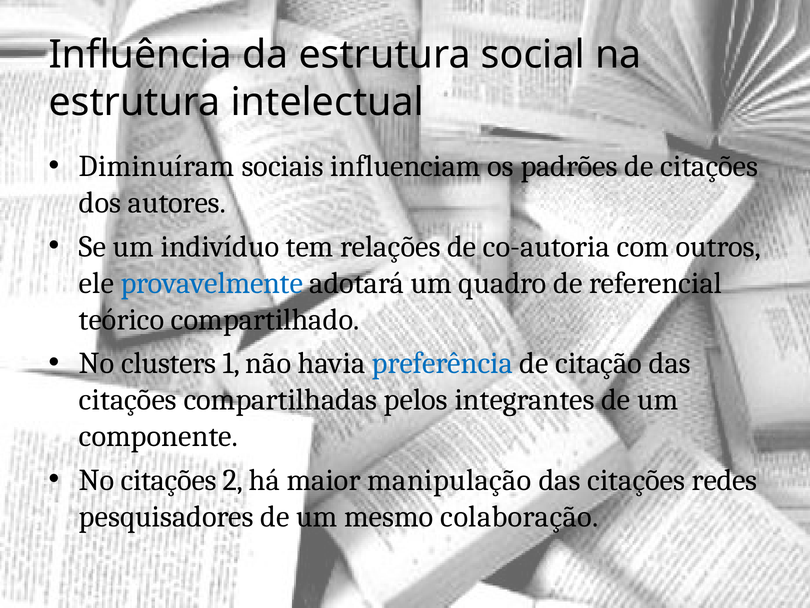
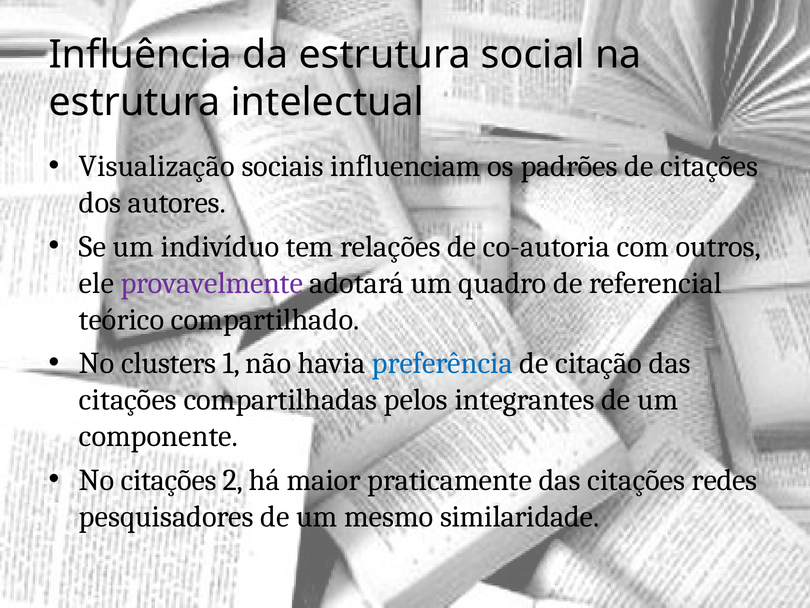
Diminuíram: Diminuíram -> Visualização (157, 166)
provavelmente colour: blue -> purple (212, 283)
manipulação: manipulação -> praticamente (450, 480)
colaboração: colaboração -> similaridade (520, 516)
